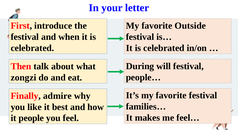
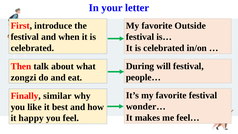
admire: admire -> similar (57, 96)
families…: families… -> wonder… (146, 106)
people: people -> happy (31, 118)
